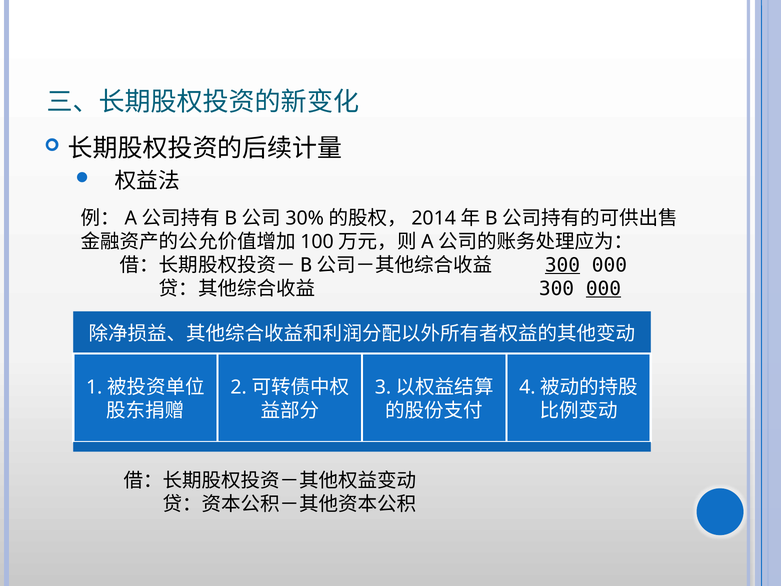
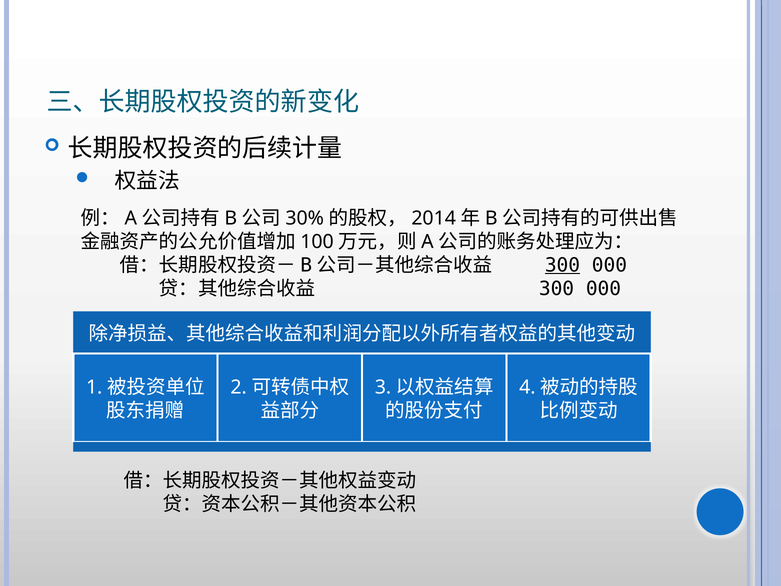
000 underline: present -> none (603, 289)
